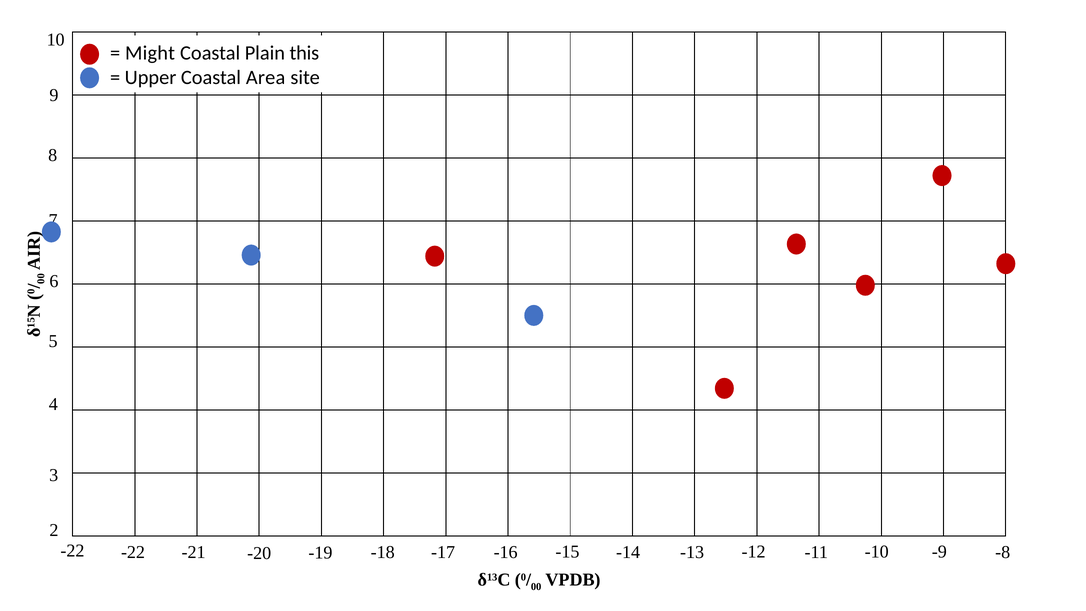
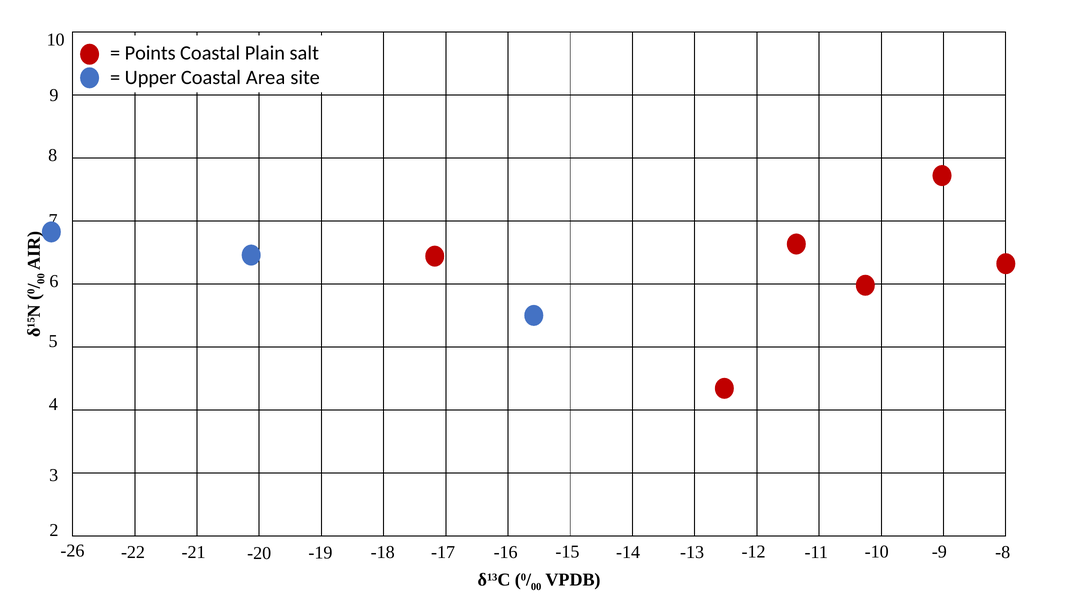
Might: Might -> Points (150, 53)
this: this -> salt (304, 53)
-22: -22 -> -26 (72, 551)
